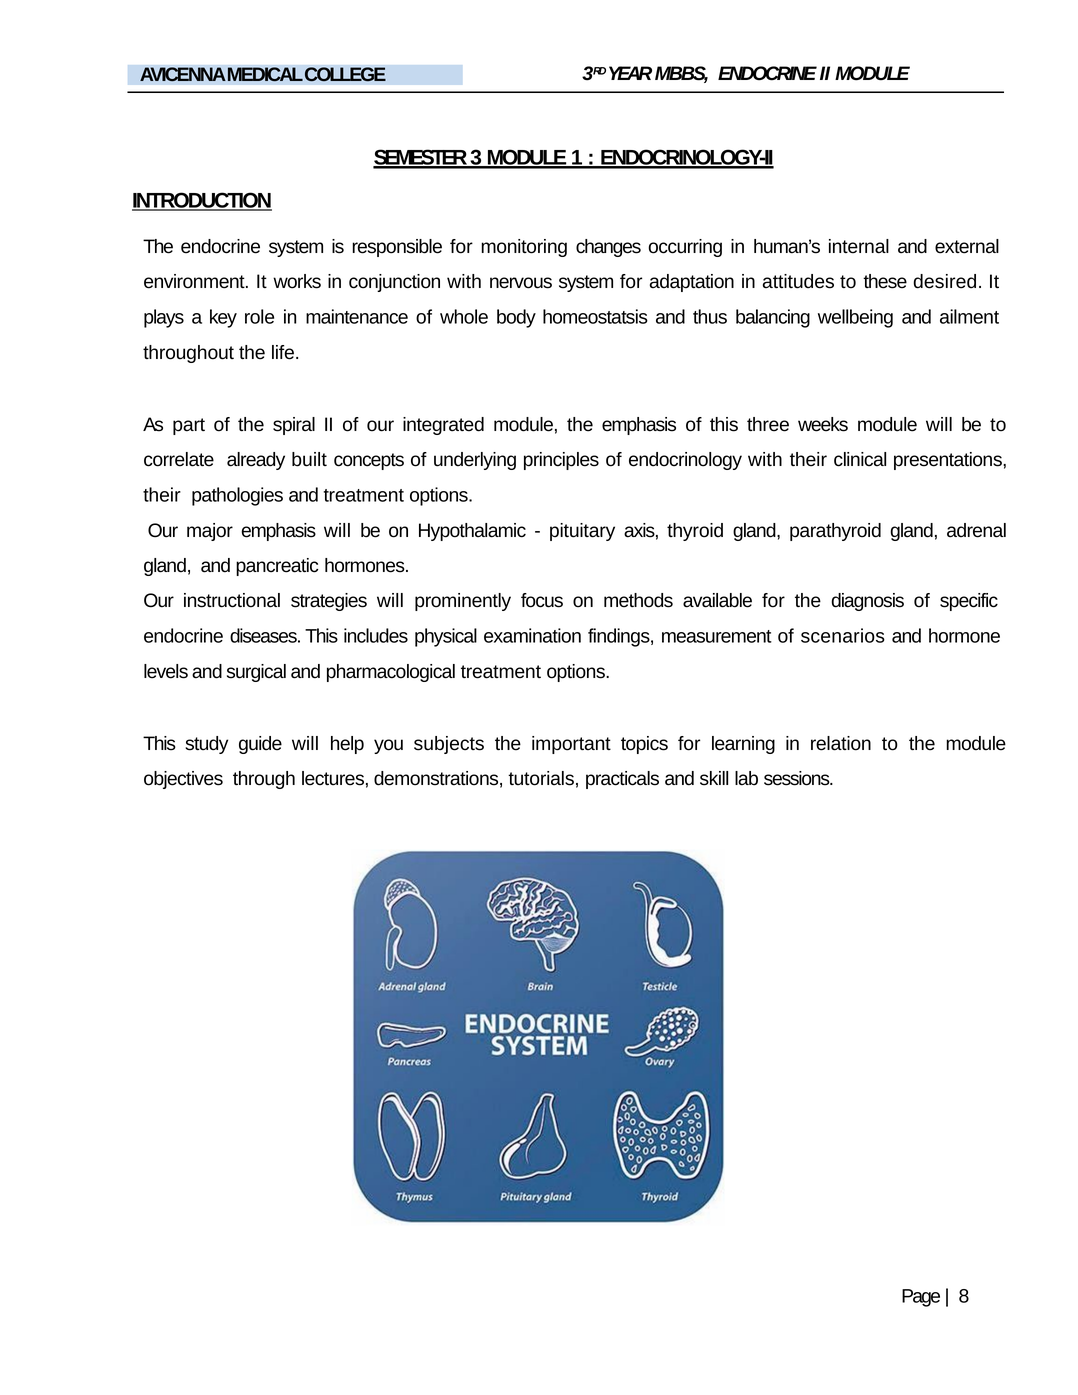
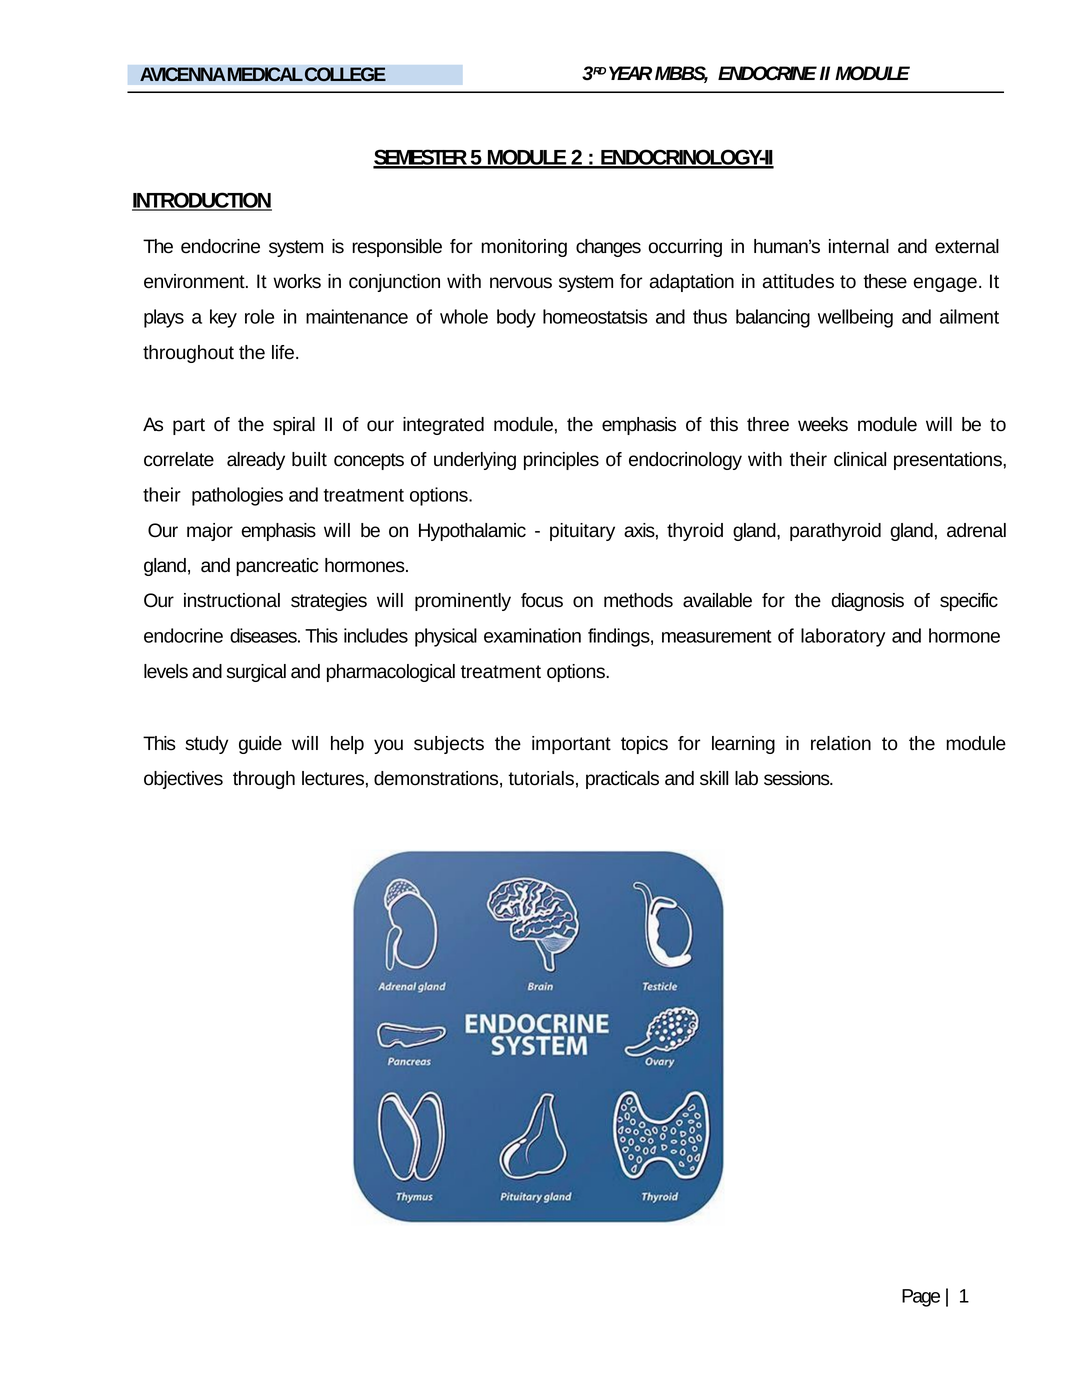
3: 3 -> 5 (476, 158)
1: 1 -> 2 (577, 158)
desired: desired -> engage (948, 282)
scenarios: scenarios -> laboratory (843, 636)
8: 8 -> 1 (964, 1296)
